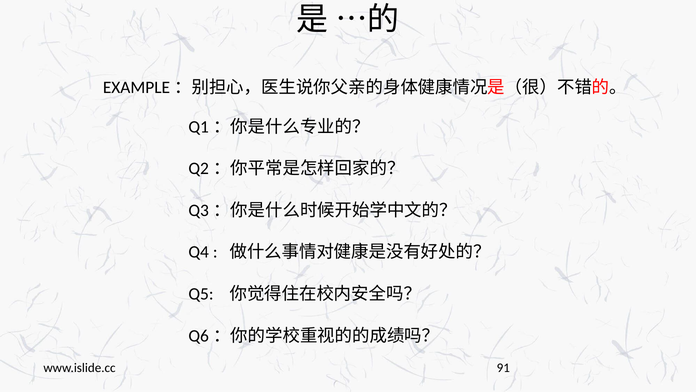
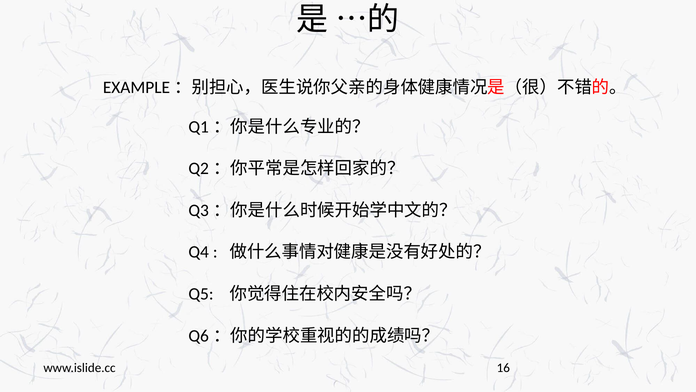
91: 91 -> 16 (503, 368)
